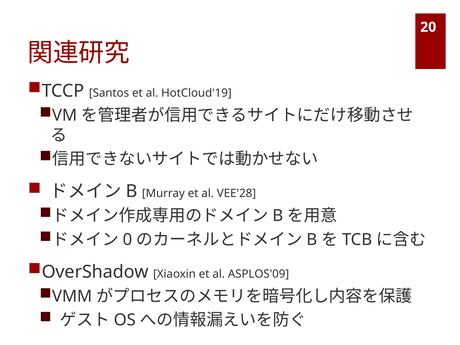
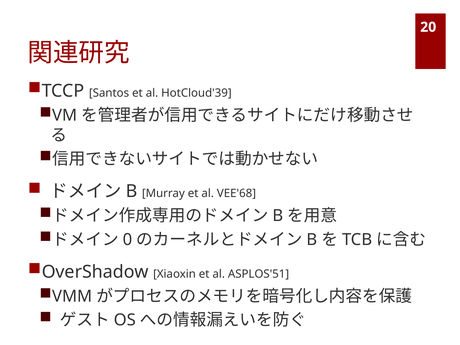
HotCloud'19: HotCloud'19 -> HotCloud'39 (196, 93)
VEE'28: VEE'28 -> VEE'68 (236, 193)
ASPLOS'09: ASPLOS'09 -> ASPLOS'51 (259, 274)
